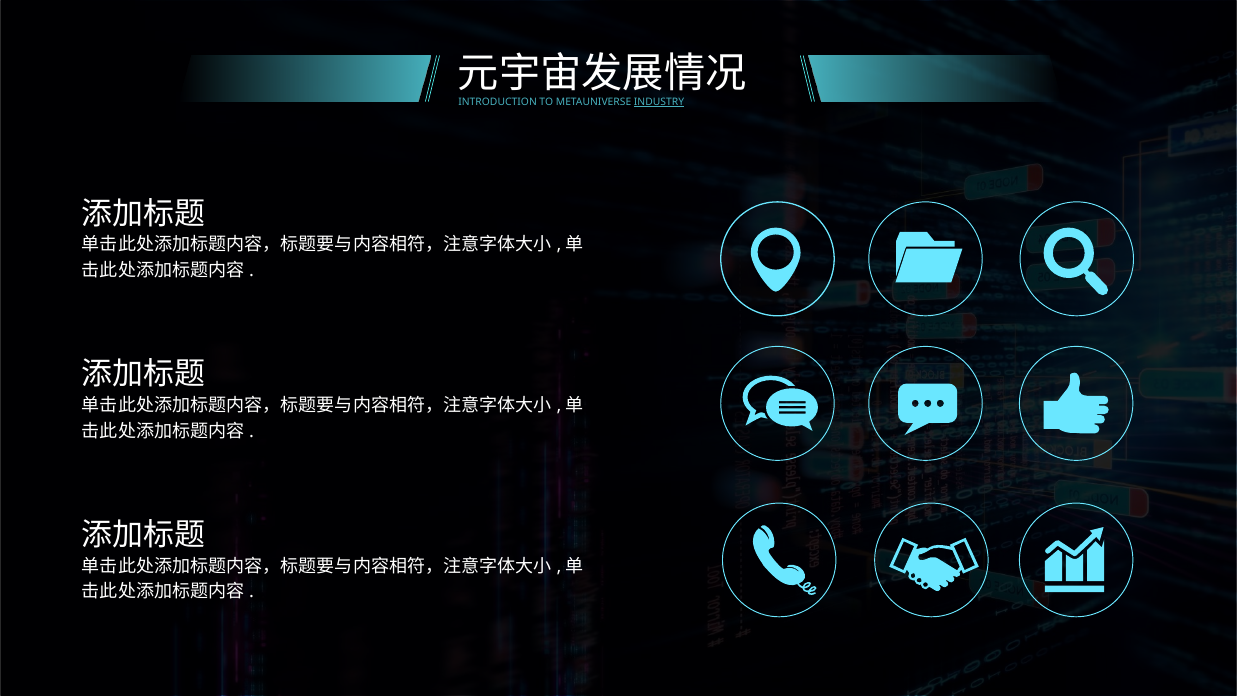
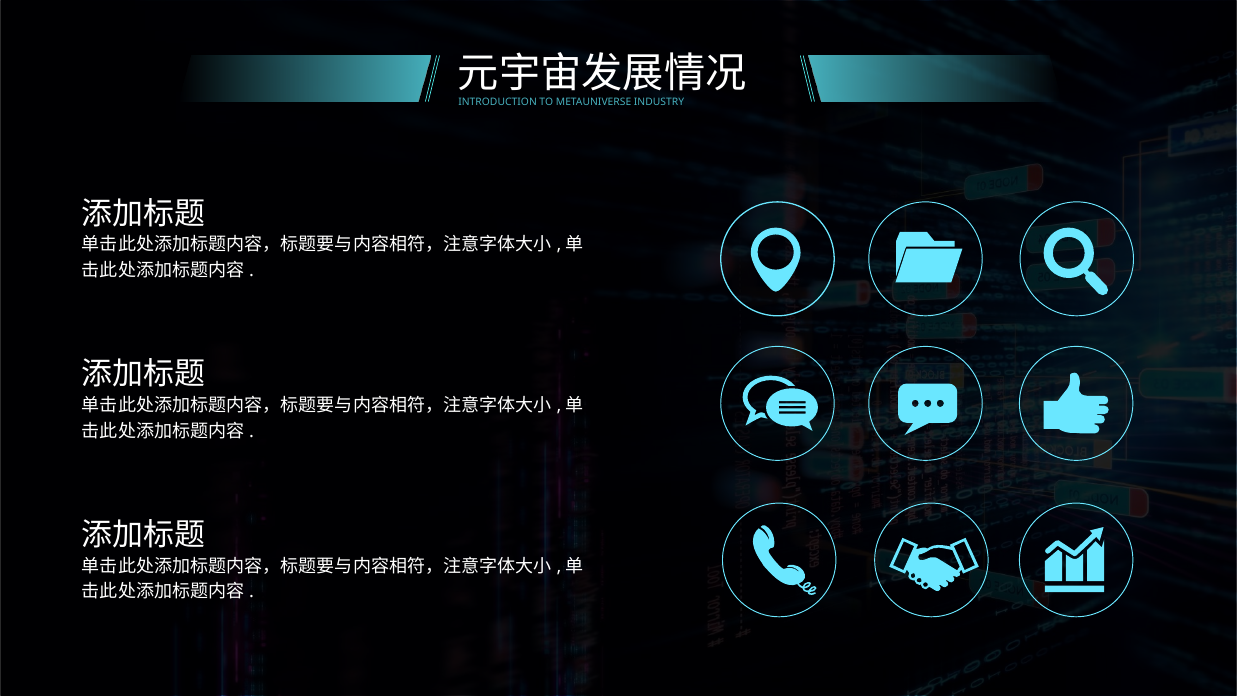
INDUSTRY underline: present -> none (659, 102)
